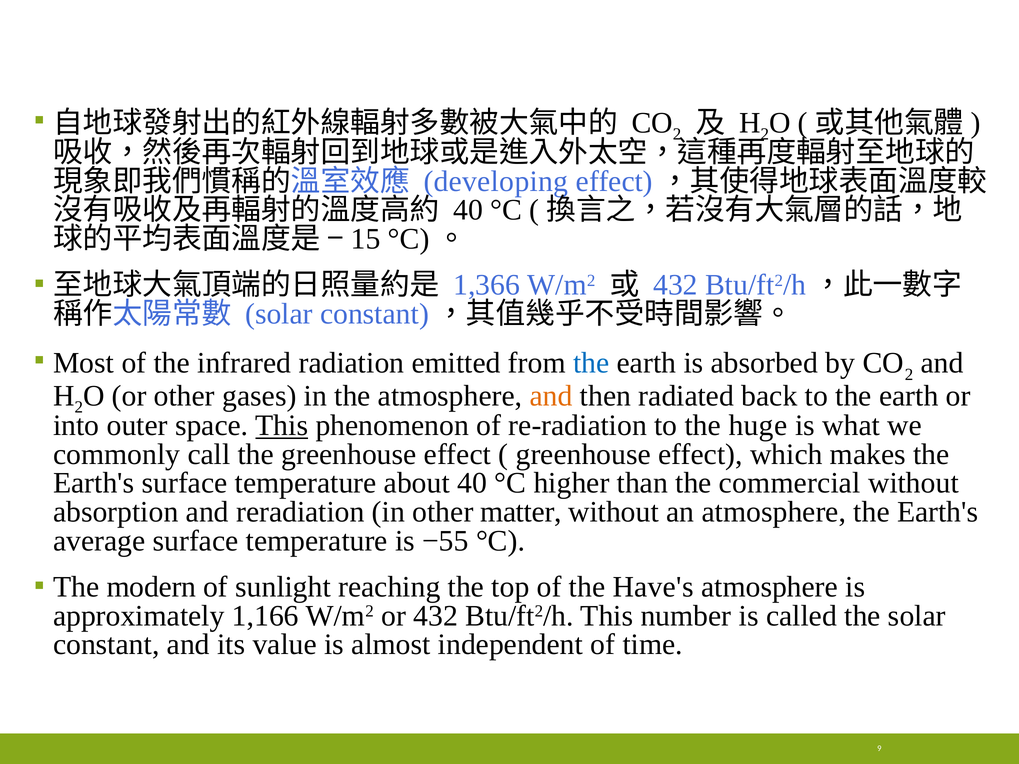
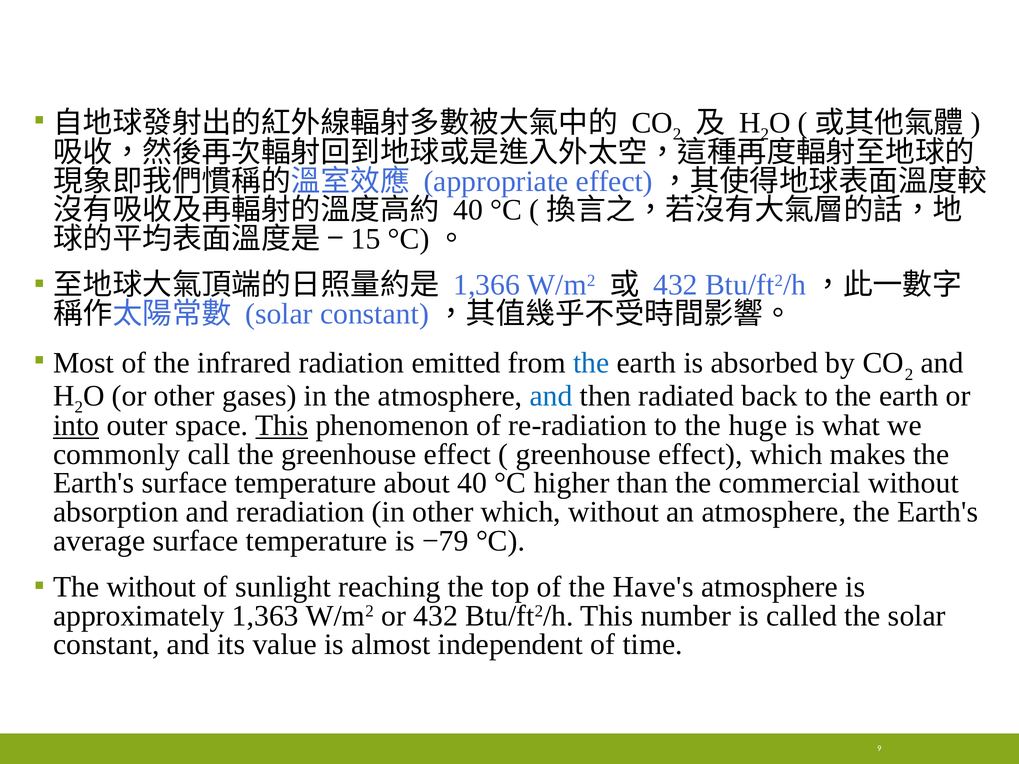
developing: developing -> appropriate (496, 181)
and colour: orange -> blue (551, 396)
into underline: none -> present (76, 426)
other matter: matter -> which (521, 512)
−55: −55 -> −79 (445, 541)
The modern: modern -> without (151, 587)
1,166: 1,166 -> 1,363 (265, 616)
